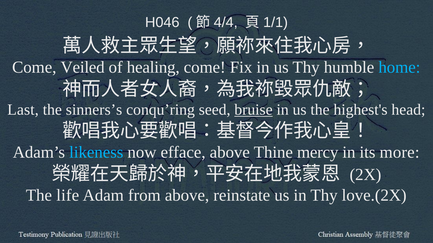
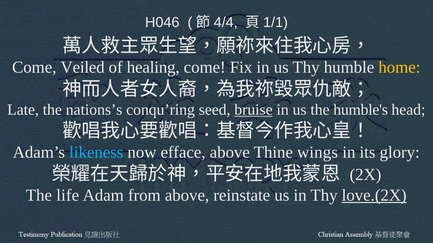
home colour: light blue -> yellow (399, 67)
Last: Last -> Late (23, 110)
sinners’s: sinners’s -> nations’s (94, 110)
highest's: highest's -> humble's (361, 110)
mercy: mercy -> wings (318, 153)
more: more -> glory (400, 153)
love.(2X underline: none -> present (374, 196)
